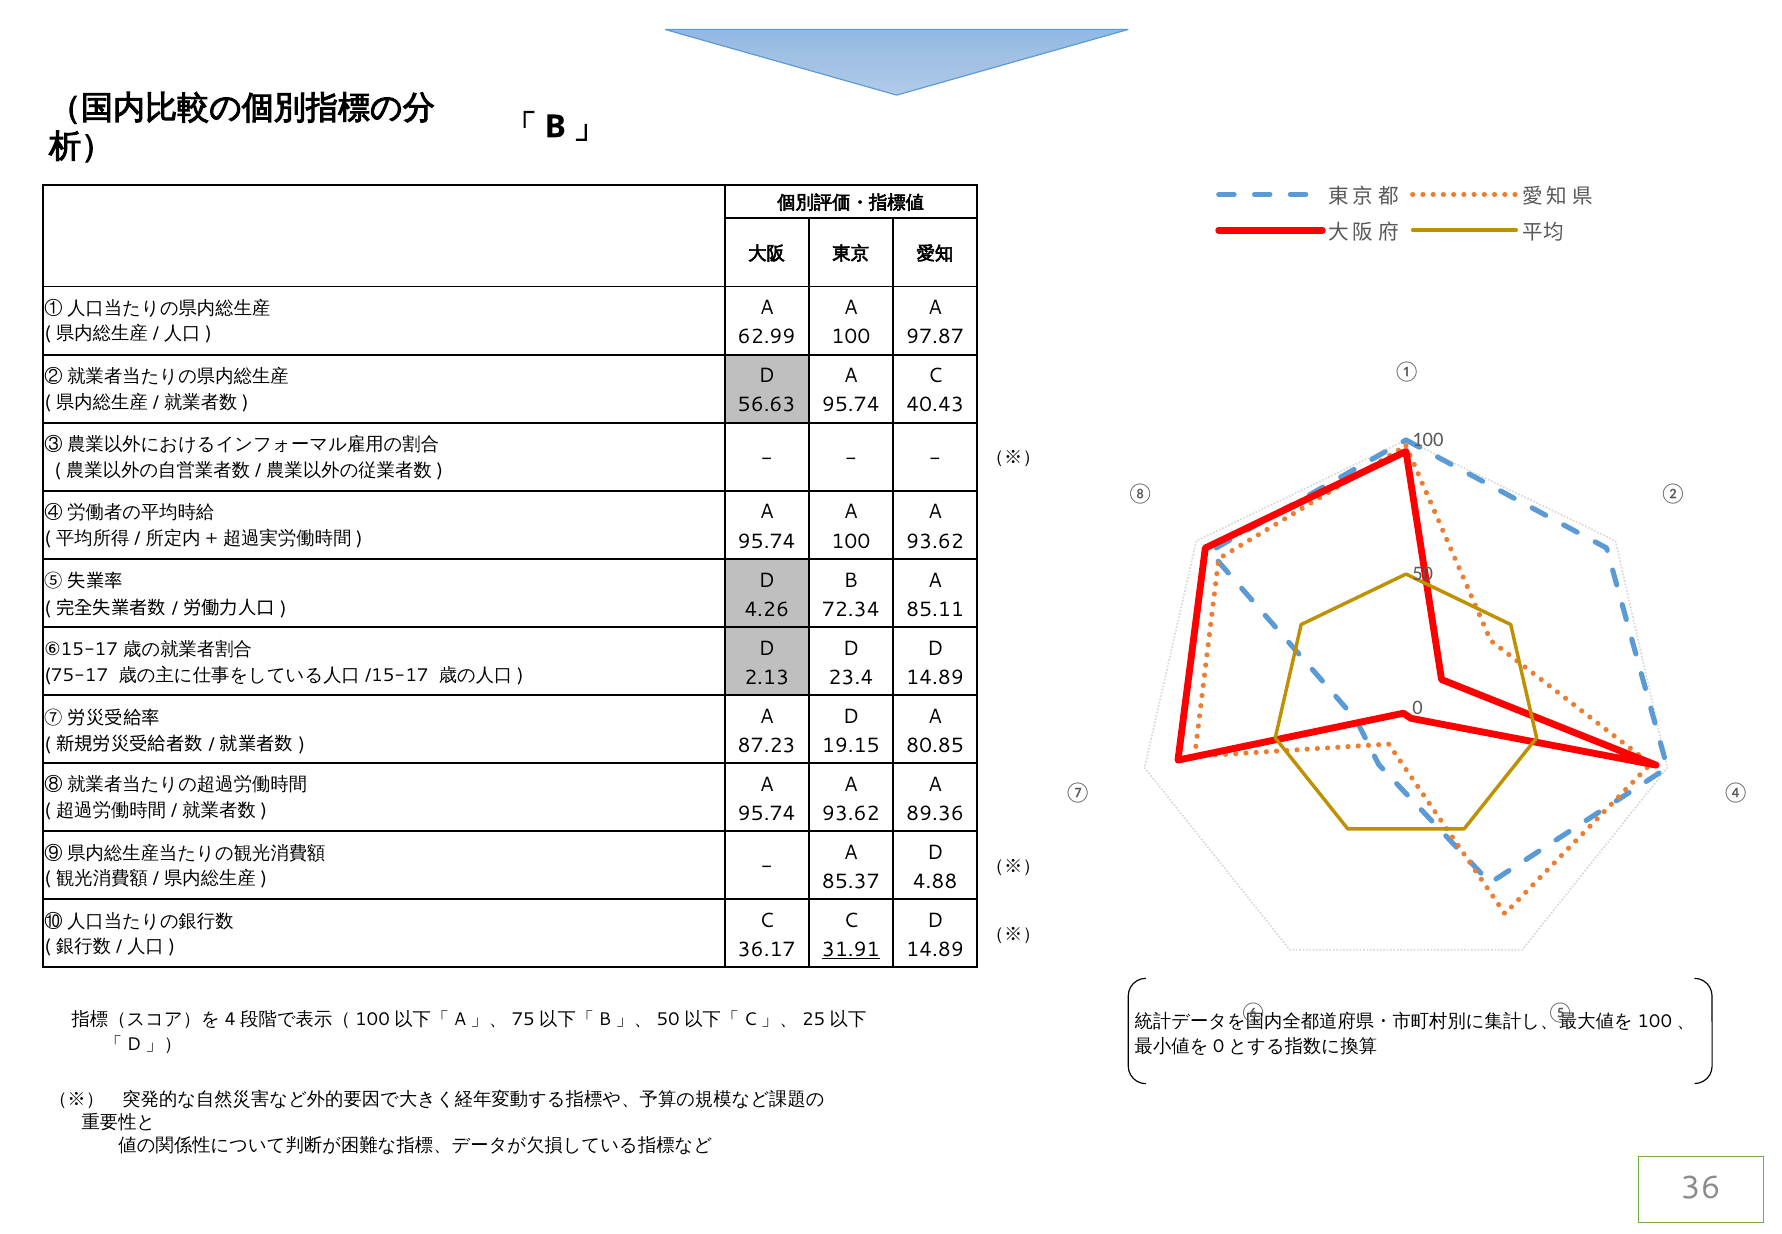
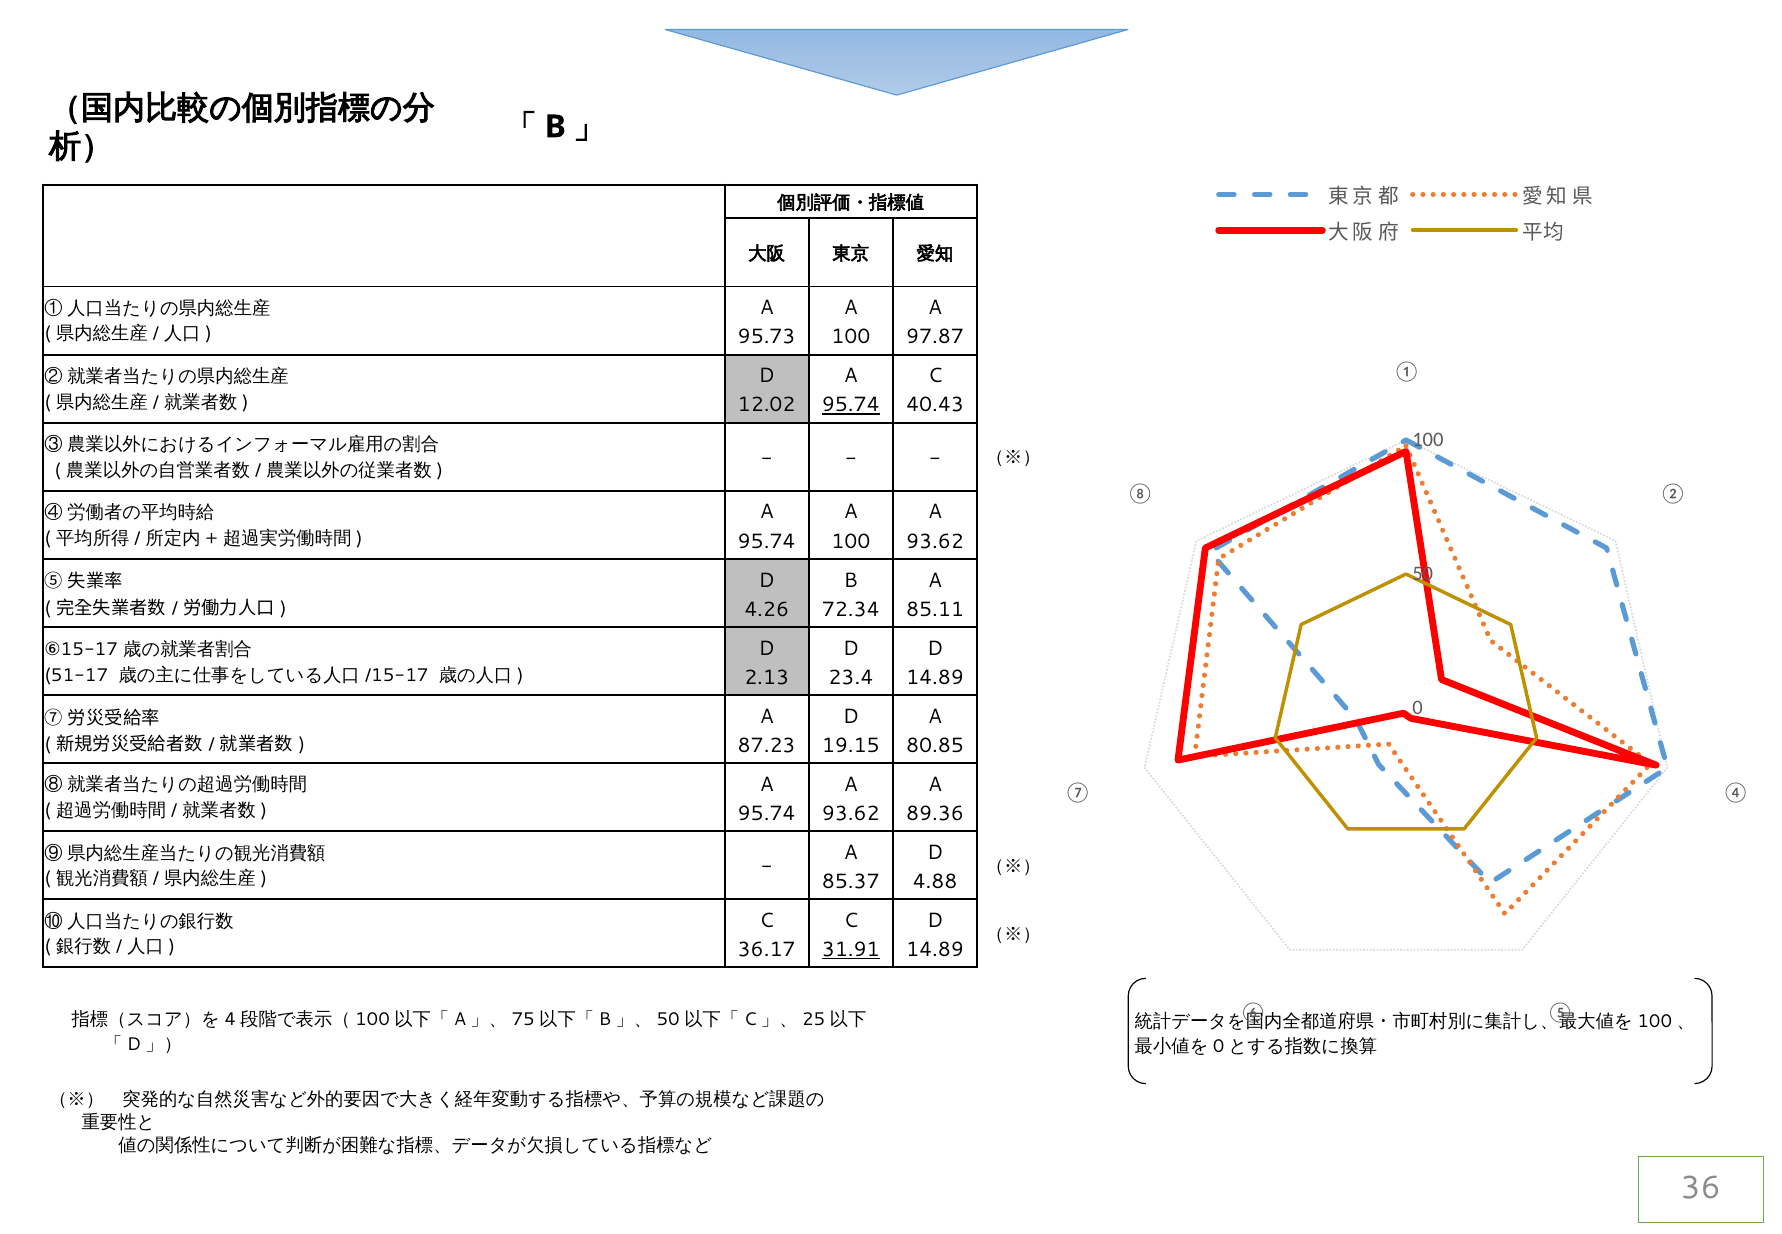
62.99: 62.99 -> 95.73 (767, 337)
56.63: 56.63 -> 12.02 (767, 405)
95.74 underline: none -> present (851, 405)
75-17: 75-17 -> 51-17 (76, 676)
